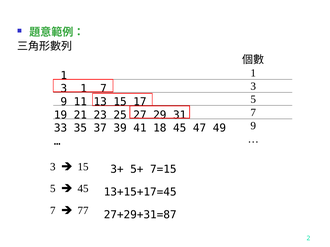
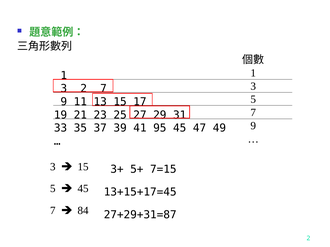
3 1: 1 -> 2 (84, 89)
18: 18 -> 95 (160, 128)
77: 77 -> 84 (83, 211)
